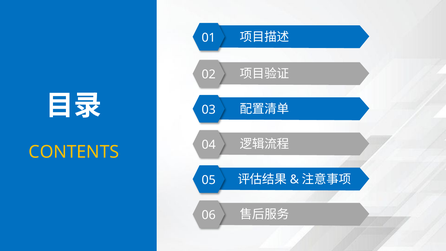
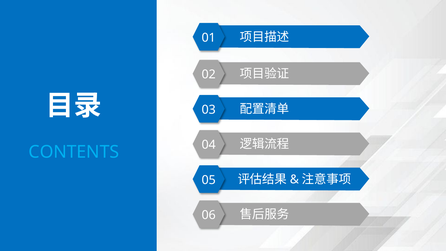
CONTENTS colour: yellow -> light blue (74, 152)
